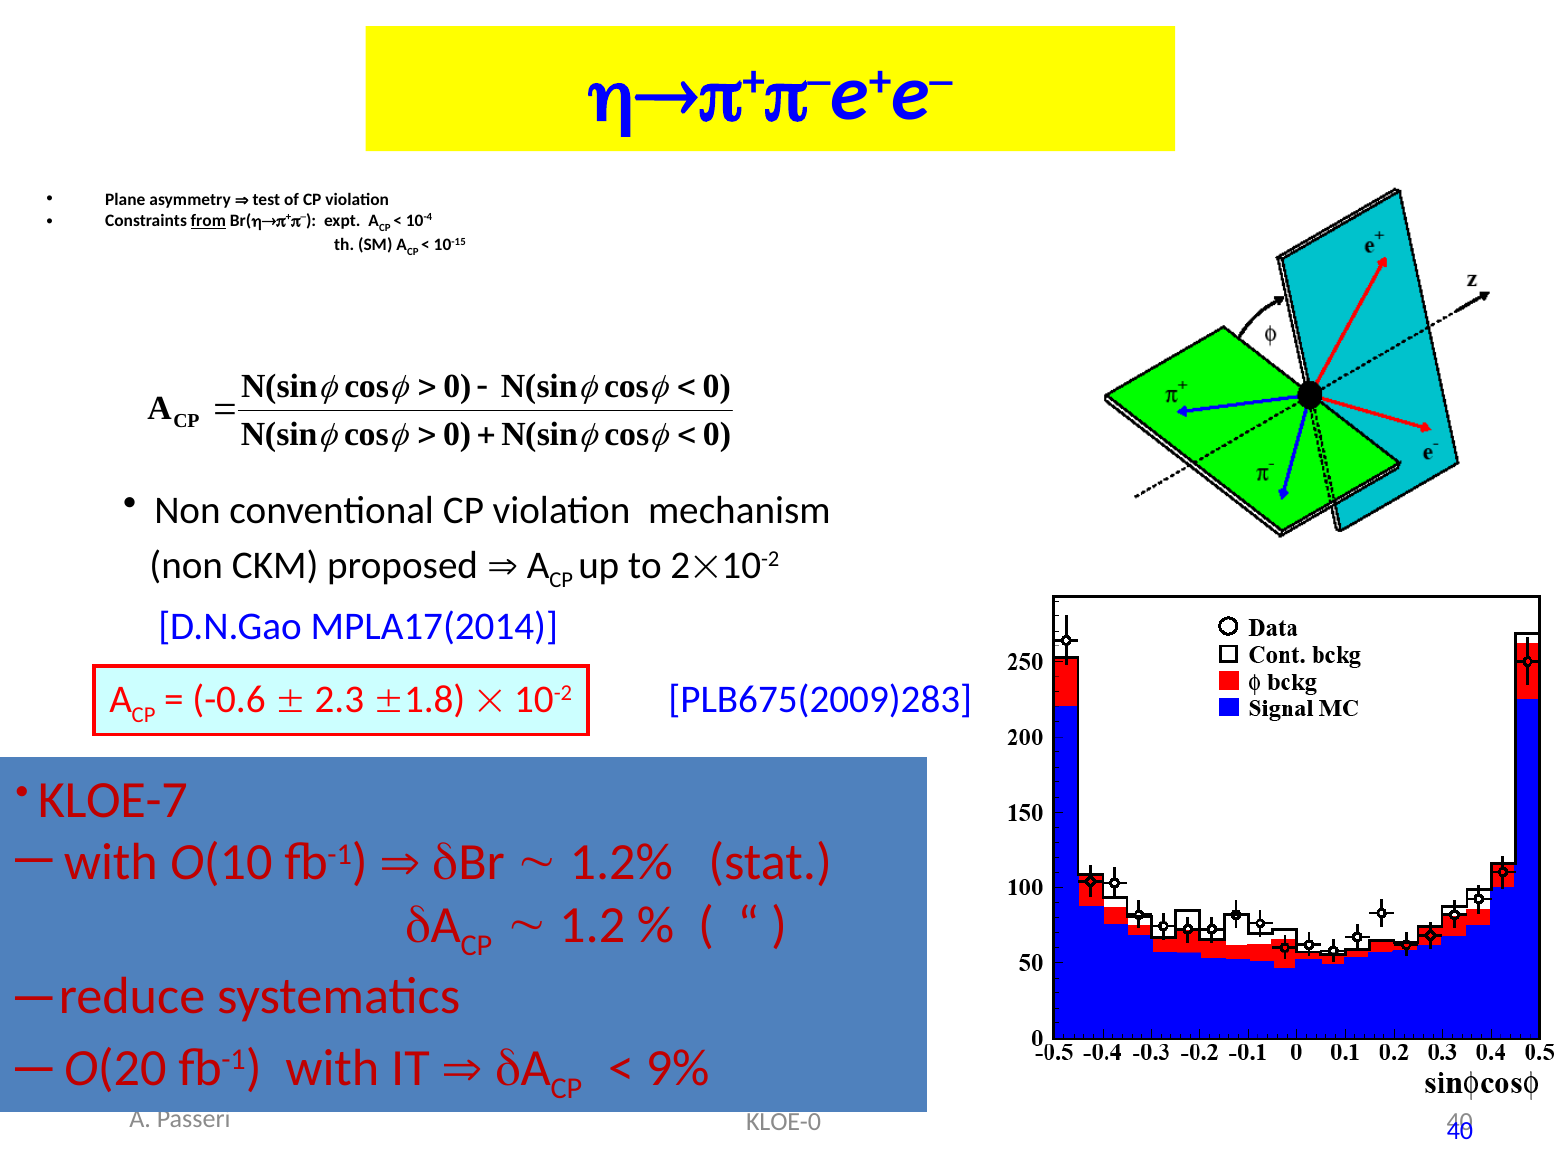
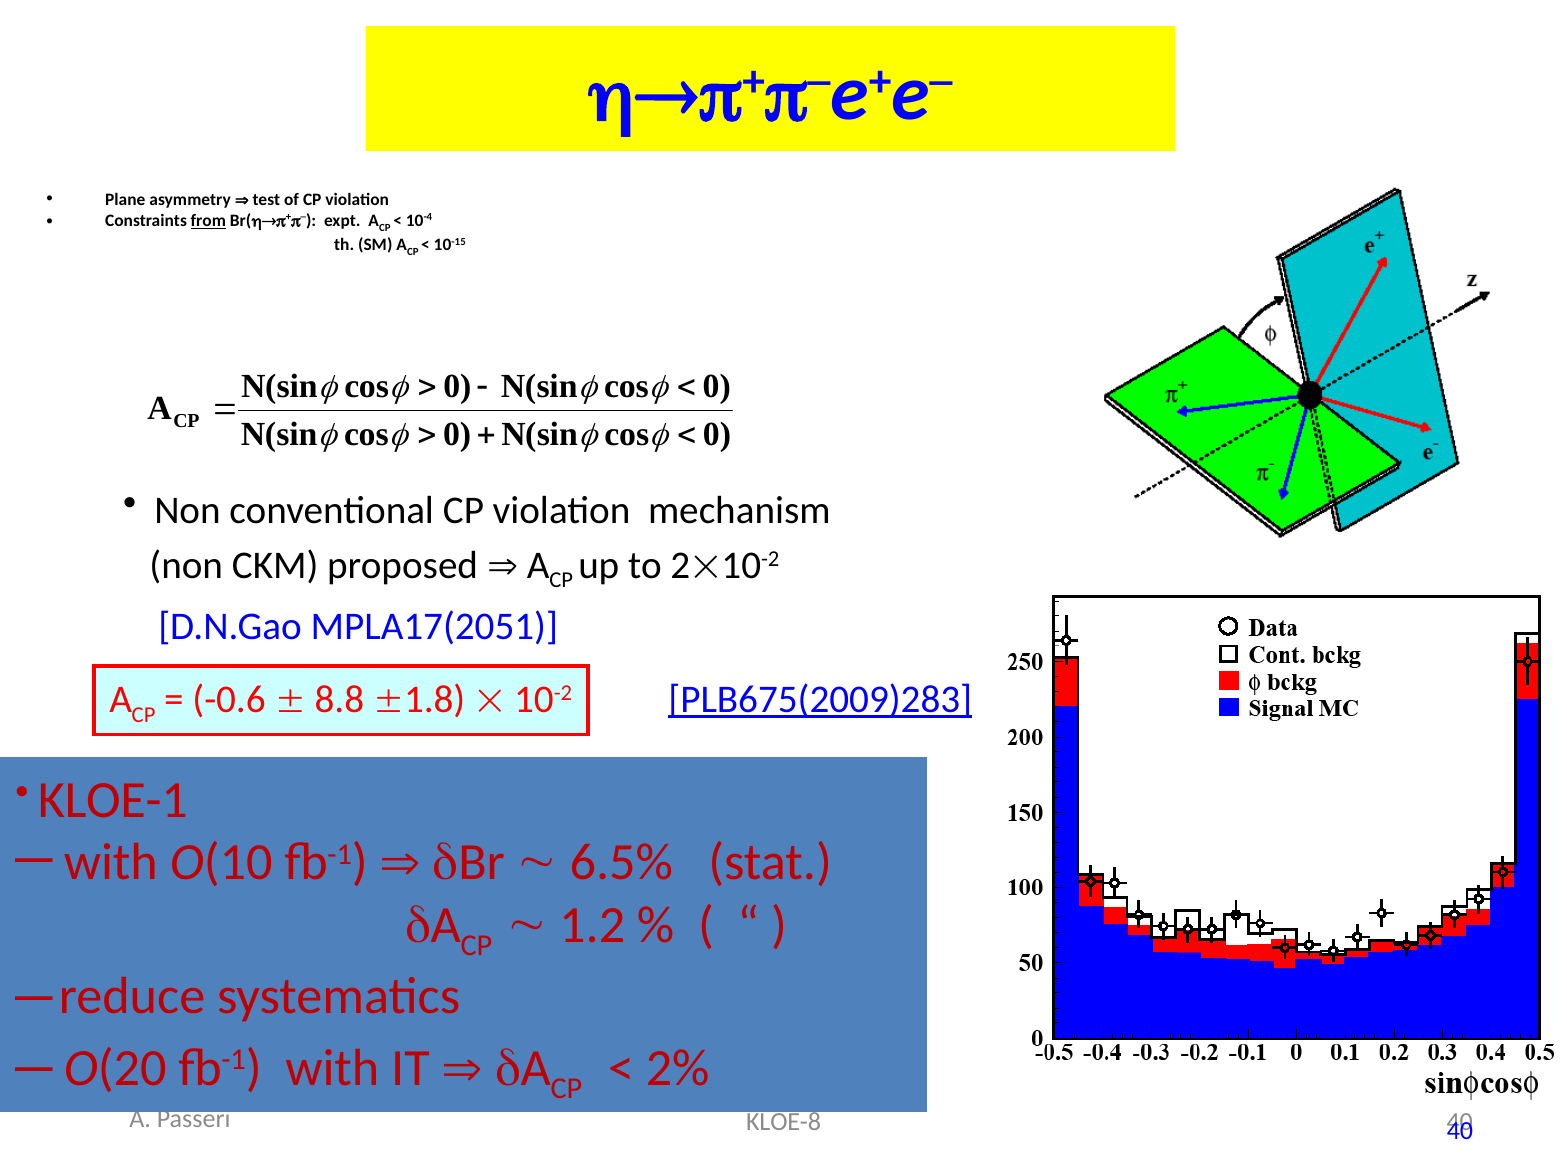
MPLA17(2014: MPLA17(2014 -> MPLA17(2051 (434, 627)
2.3: 2.3 -> 8.8 (339, 700)
PLB675(2009)283 underline: none -> present (820, 700)
KLOE-7: KLOE-7 -> KLOE-1 (113, 800)
1.2%: 1.2% -> 6.5% (621, 863)
9%: 9% -> 2% (678, 1068)
KLOE-0: KLOE-0 -> KLOE-8 (784, 1122)
